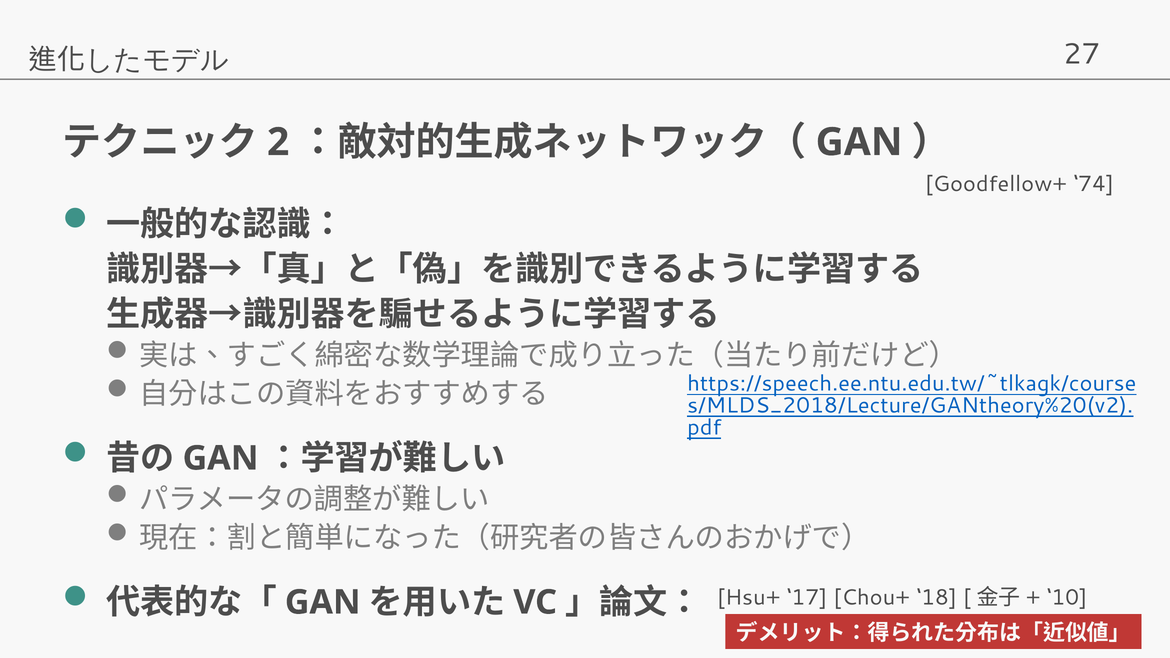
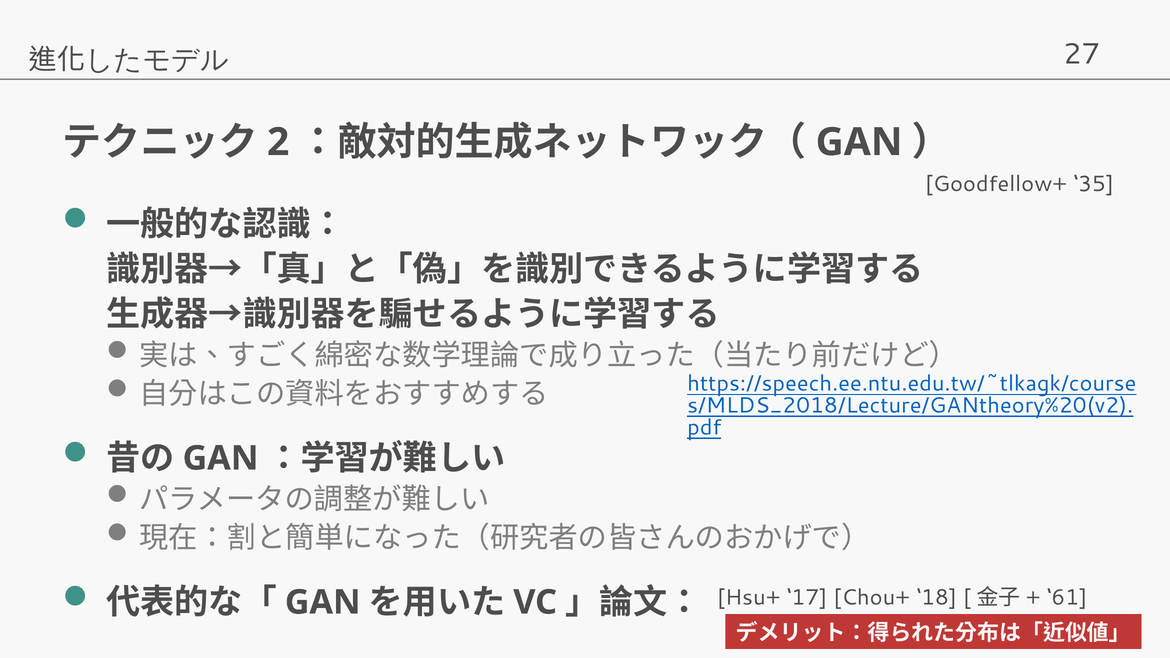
74: 74 -> 35 (1094, 184)
10: 10 -> 61 (1067, 598)
